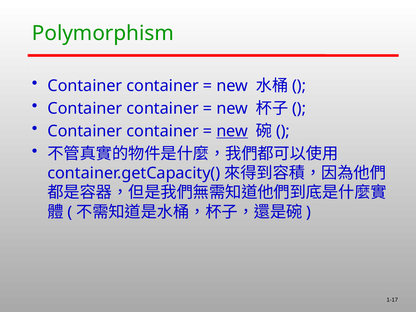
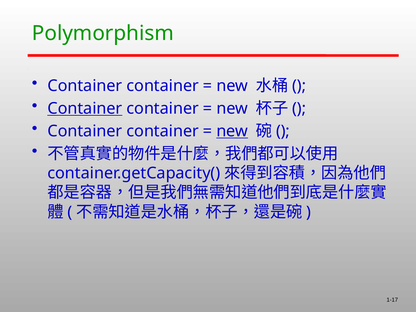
Container underline: none -> present (85, 108)
